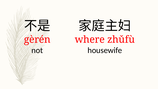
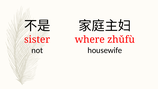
gèrén: gèrén -> sister (37, 40)
